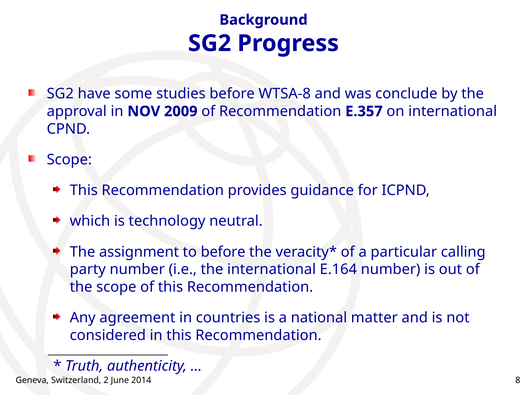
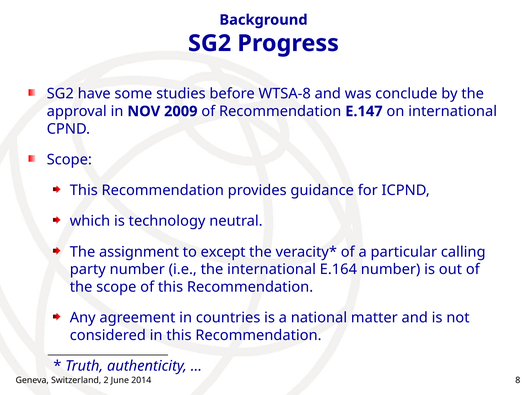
E.357: E.357 -> E.147 (364, 111)
to before: before -> except (223, 252)
